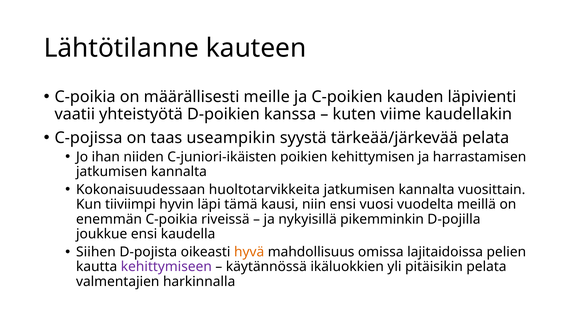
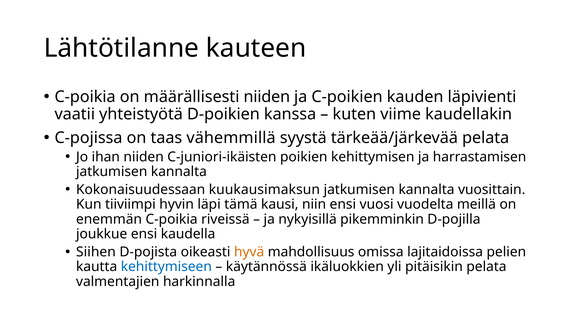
määrällisesti meille: meille -> niiden (267, 97)
useampikin: useampikin -> vähemmillä (231, 138)
huoltotarvikkeita: huoltotarvikkeita -> kuukausimaksun (264, 189)
kehittymiseen colour: purple -> blue (166, 267)
